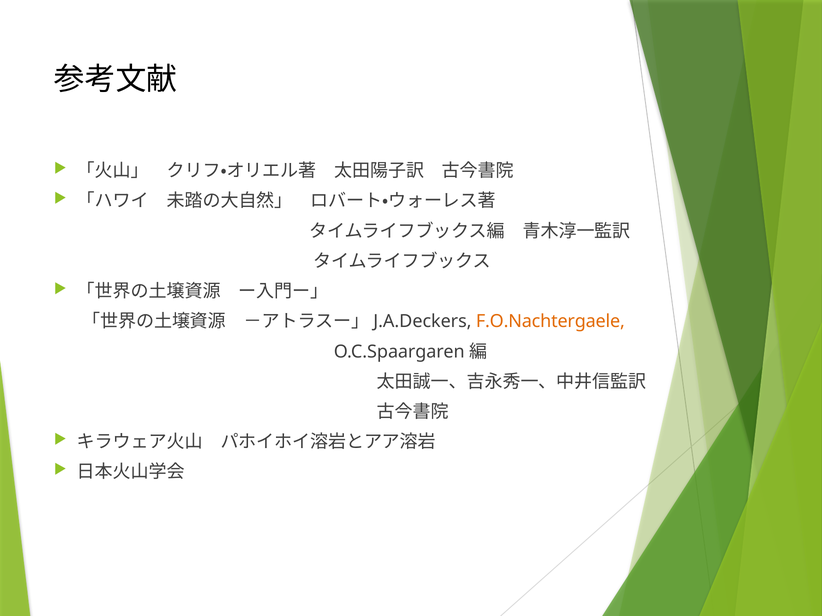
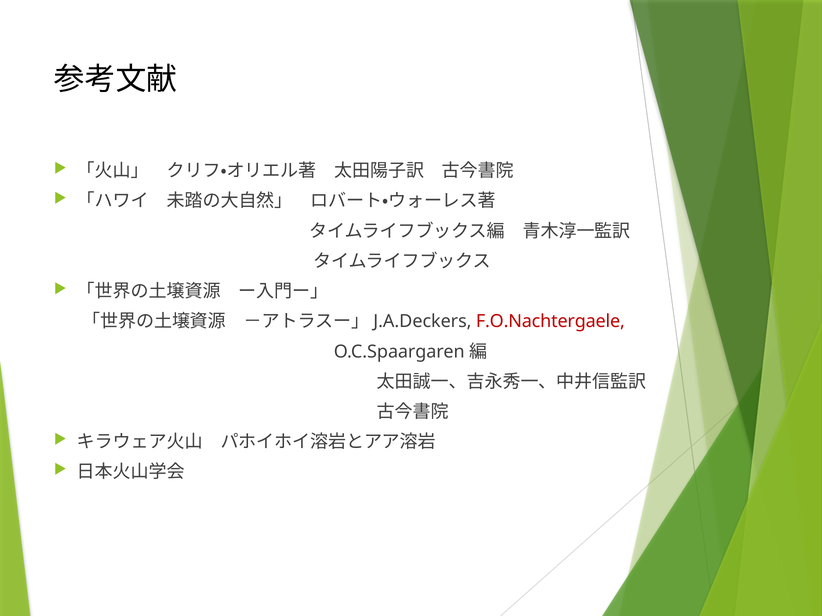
F.O.Nachtergaele colour: orange -> red (550, 322)
